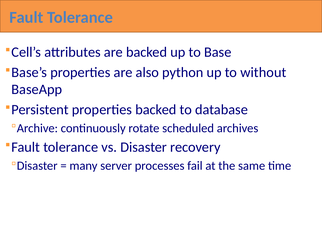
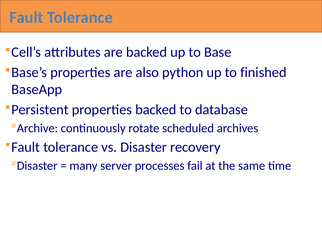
without: without -> finished (263, 72)
